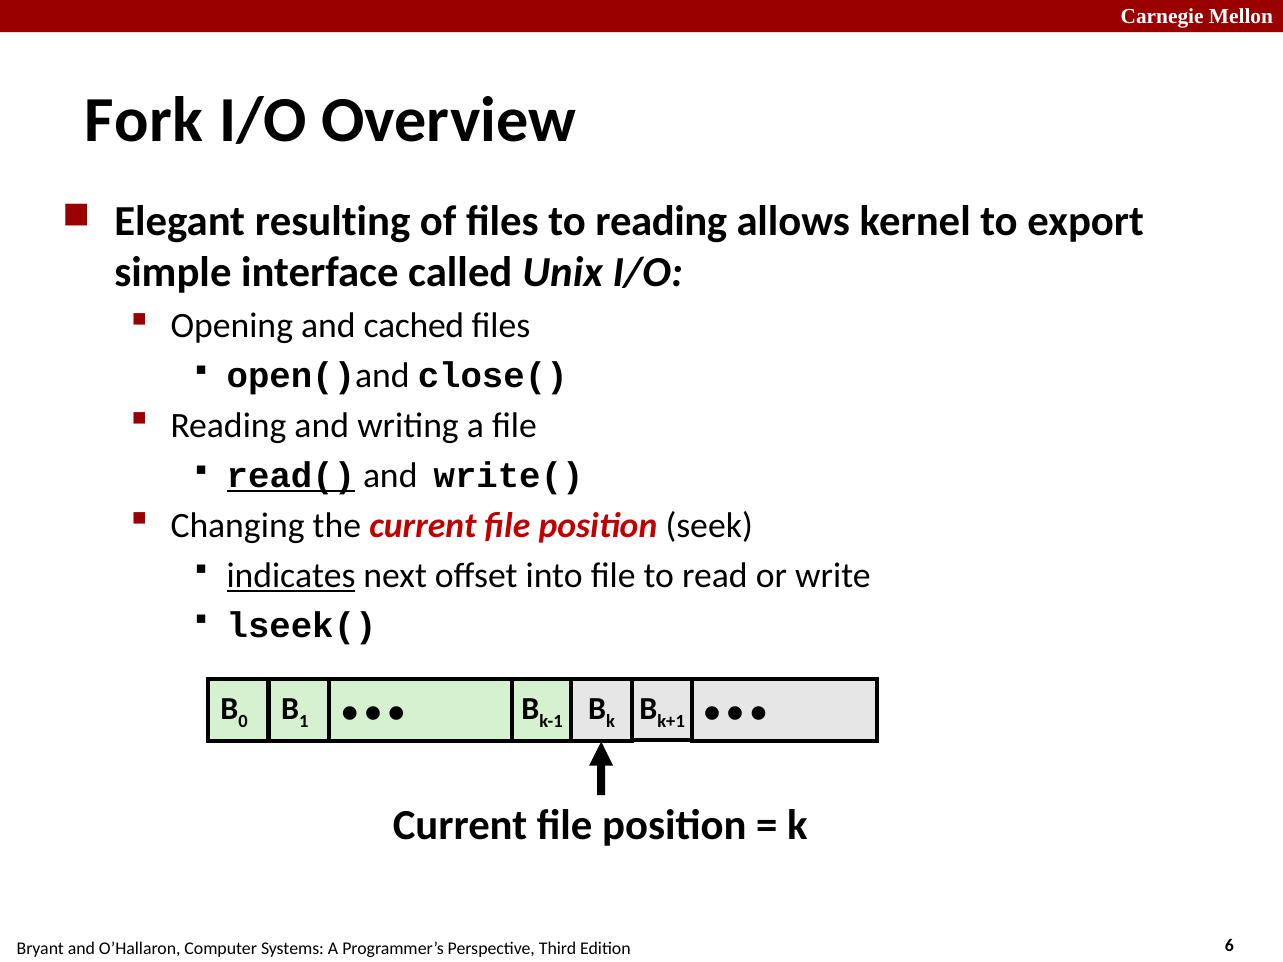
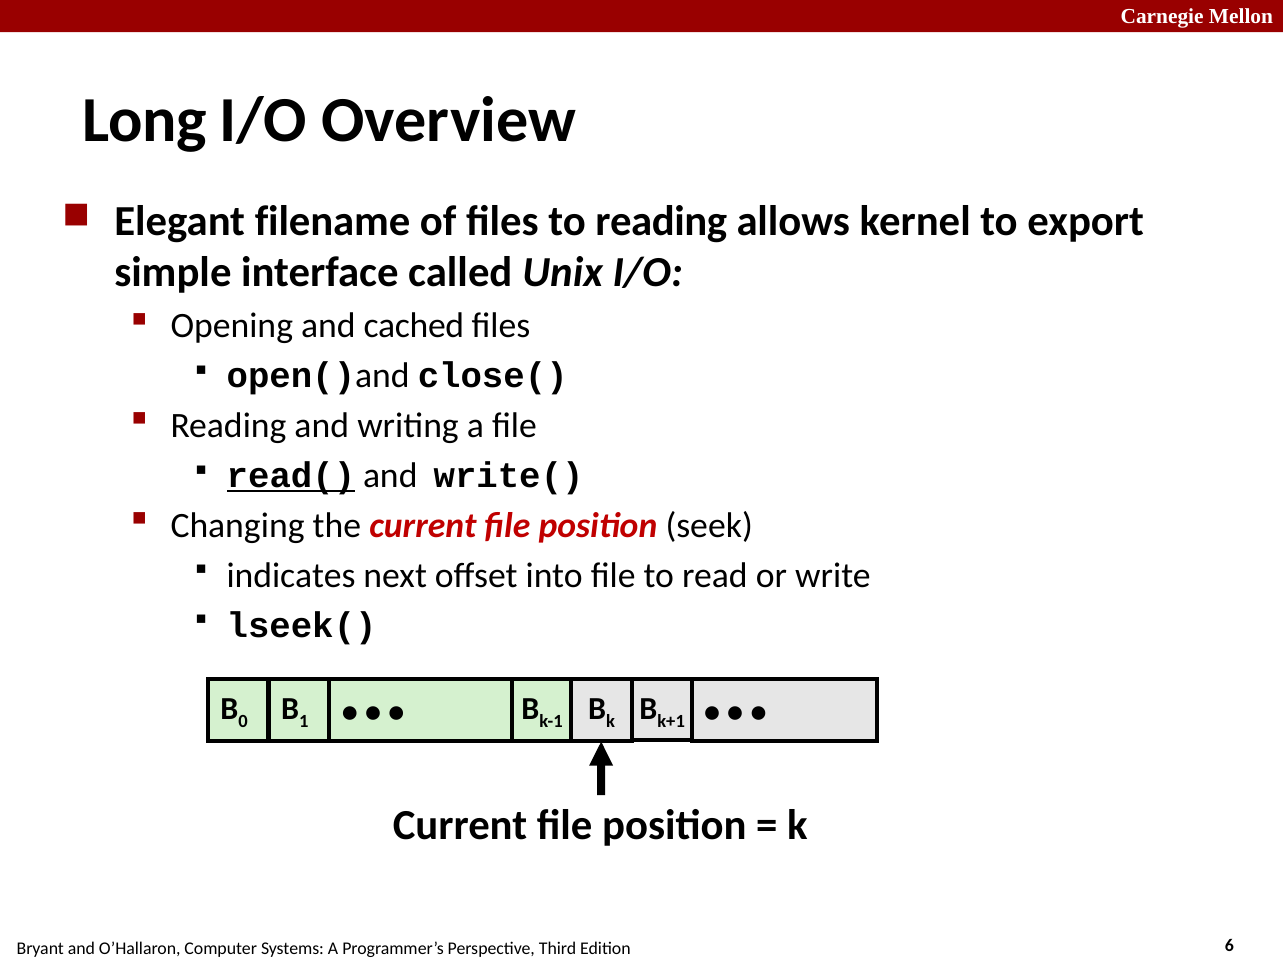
Fork: Fork -> Long (144, 121)
resulting: resulting -> filename (333, 221)
indicates underline: present -> none (291, 576)
